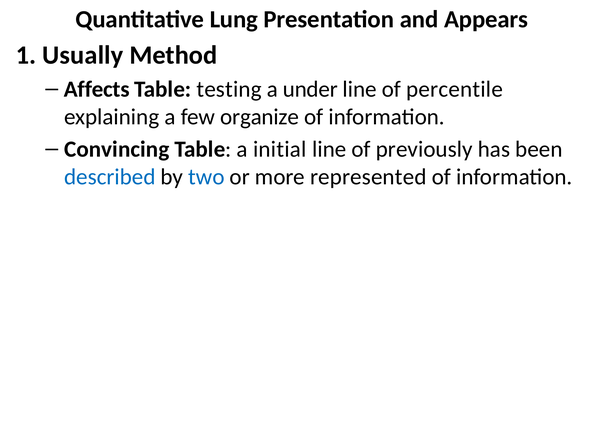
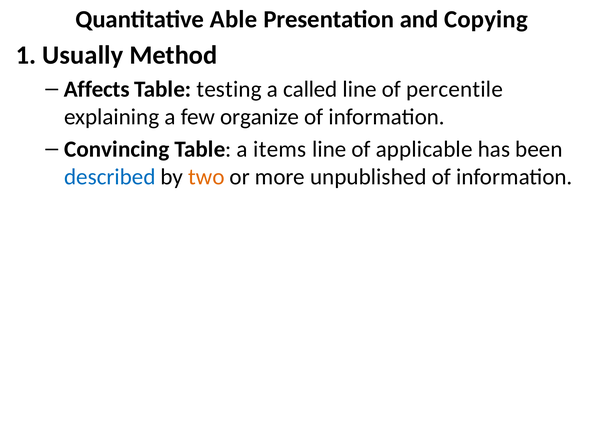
Lung: Lung -> Able (234, 20)
Appears: Appears -> Copying (486, 20)
under: under -> called (310, 89)
initial: initial -> items (280, 149)
previously: previously -> applicable (424, 149)
two colour: blue -> orange (206, 177)
represented: represented -> unpublished (368, 177)
